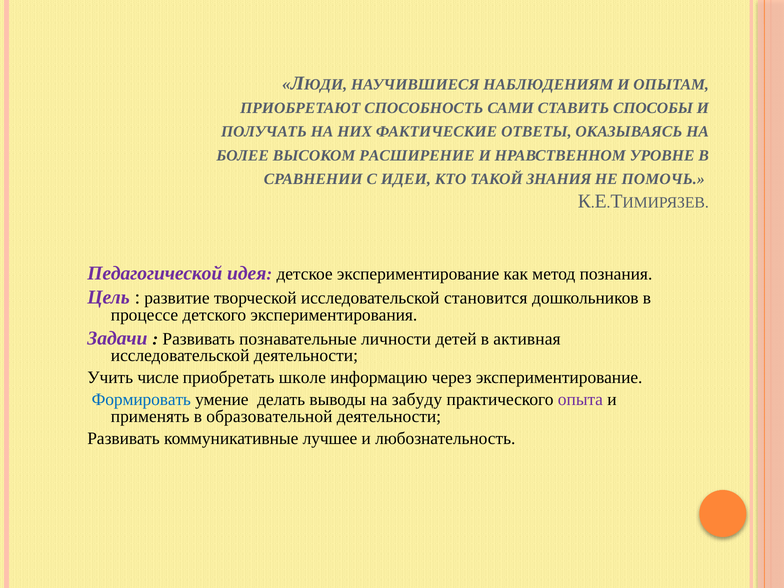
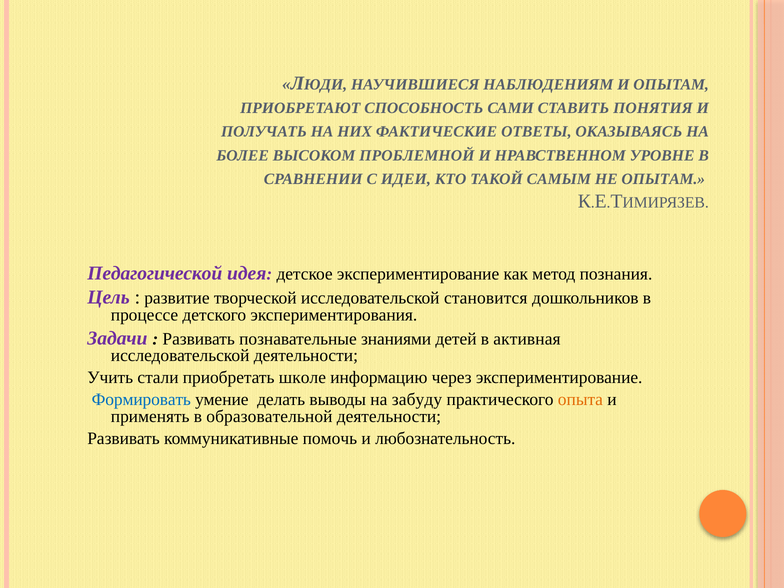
СПОСОБЫ: СПОСОБЫ -> ПОНЯТИЯ (653, 108)
РАСШИРЕНИЕ: РАСШИРЕНИЕ -> ПРОБЛЕМНОЙ (417, 155)
ЗНАНИЯ: ЗНАНИЯ -> САМЫМ (559, 179)
НЕ ПОМОЧЬ: ПОМОЧЬ -> ОПЫТАМ (663, 179)
личности: личности -> знаниями (396, 339)
числе: числе -> стали (158, 378)
опыта colour: purple -> orange (580, 400)
лучшее: лучшее -> помочь (330, 438)
